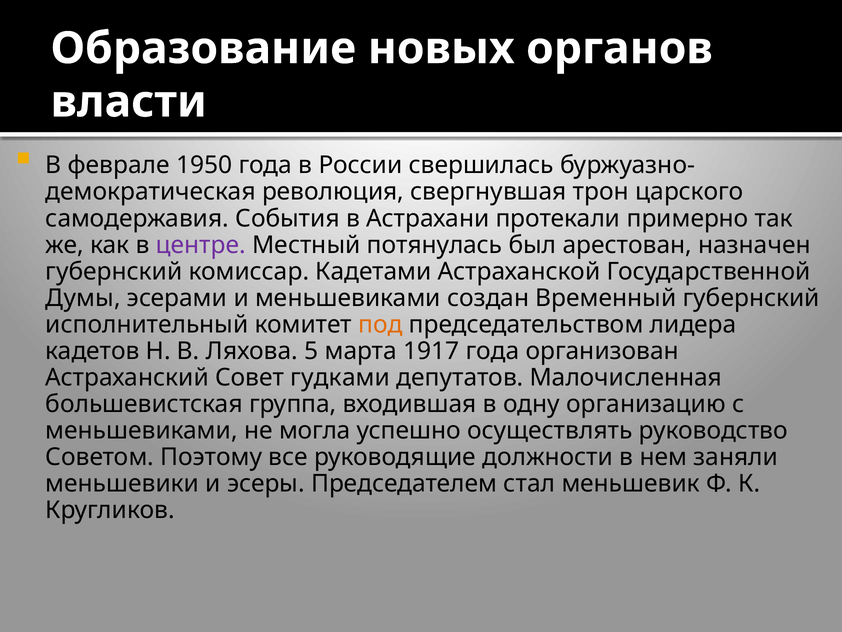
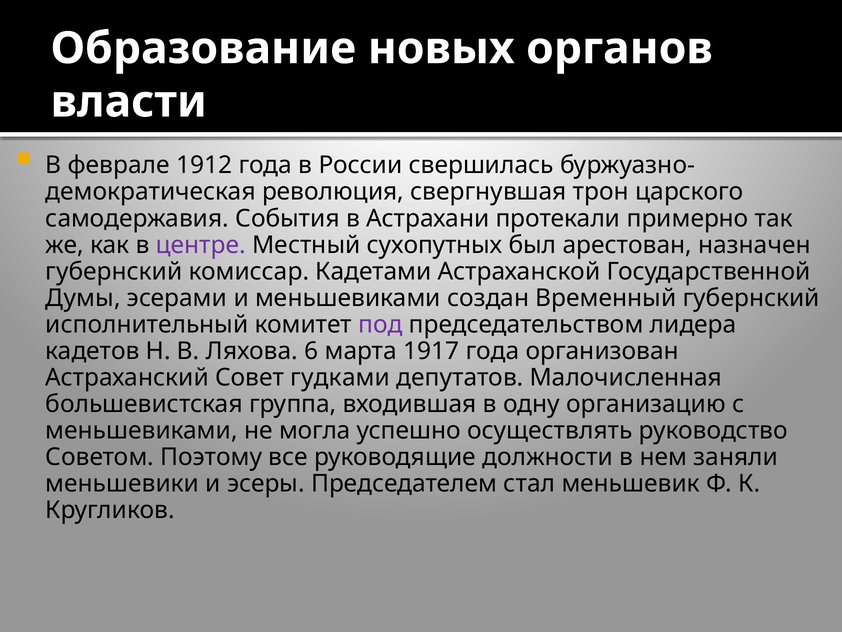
1950: 1950 -> 1912 (204, 165)
потянулась: потянулась -> сухопутных (435, 245)
под colour: orange -> purple (380, 324)
5: 5 -> 6 (311, 351)
